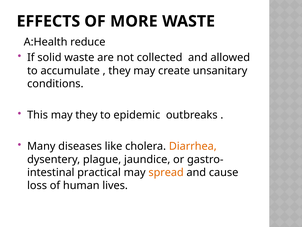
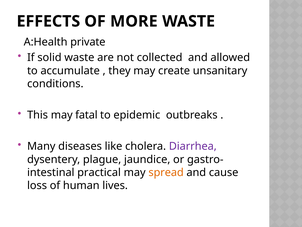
reduce: reduce -> private (88, 42)
may they: they -> fatal (86, 115)
Diarrhea colour: orange -> purple (193, 146)
